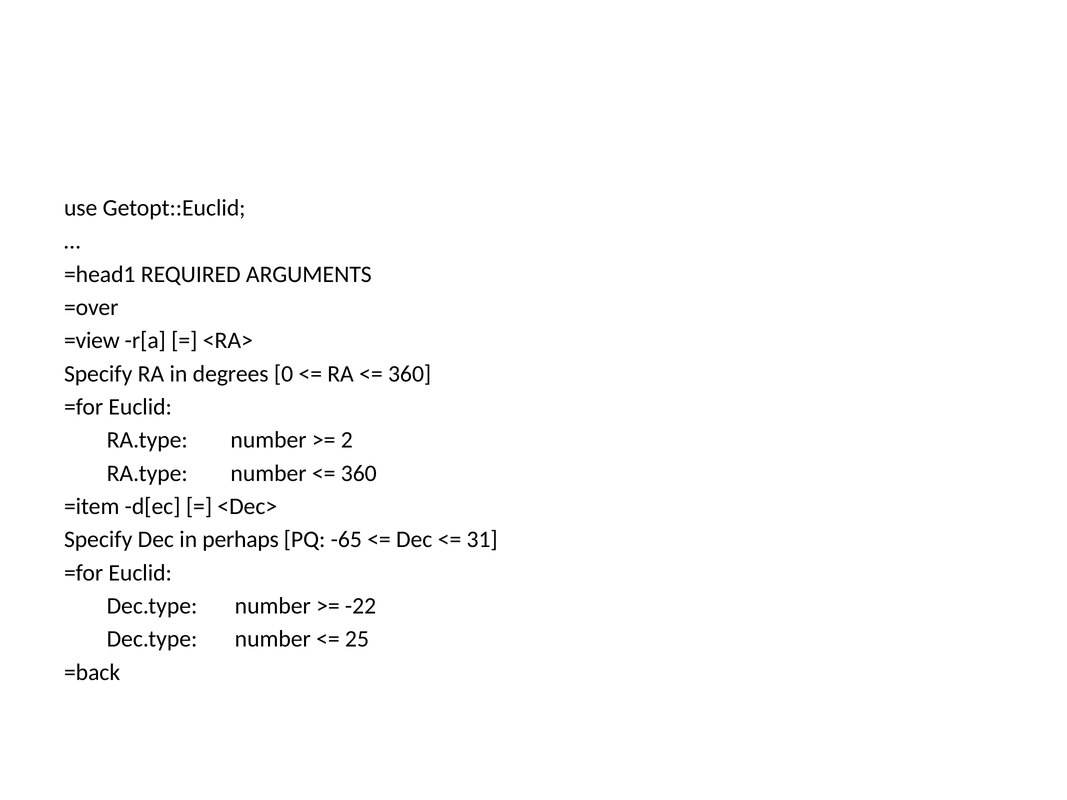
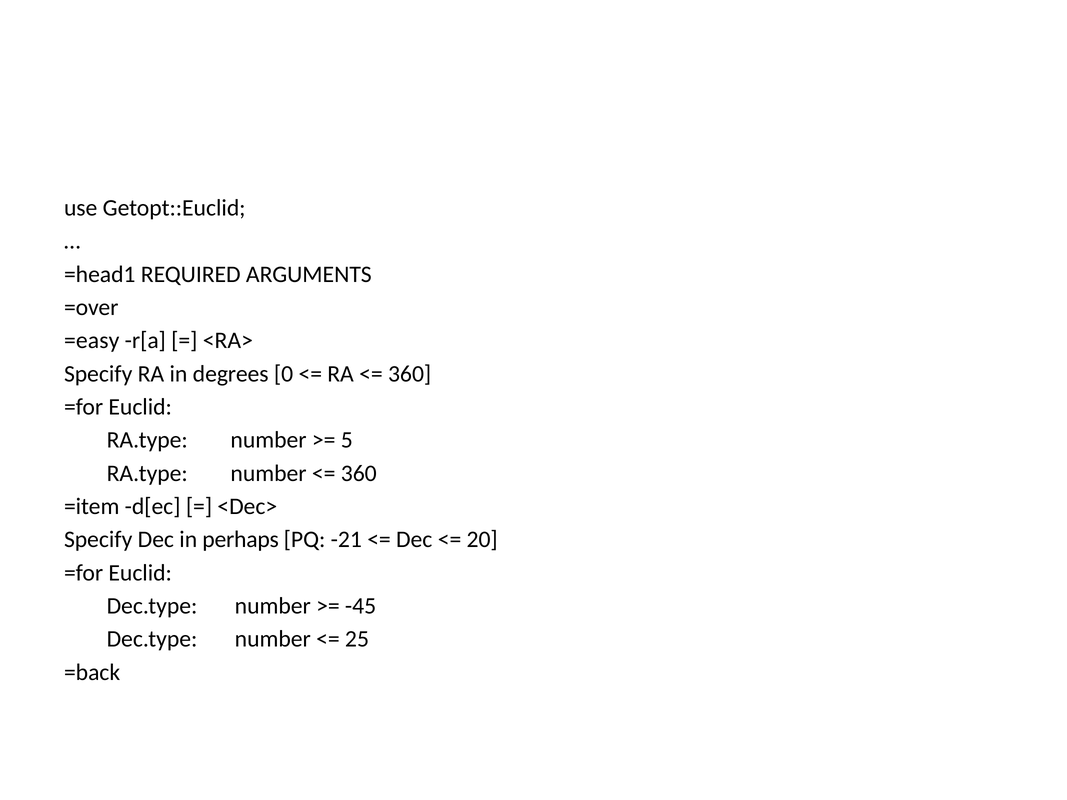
=view: =view -> =easy (92, 341)
2: 2 -> 5 (347, 440)
-65: -65 -> -21 (346, 540)
31: 31 -> 20 (482, 540)
-22: -22 -> -45 (361, 606)
